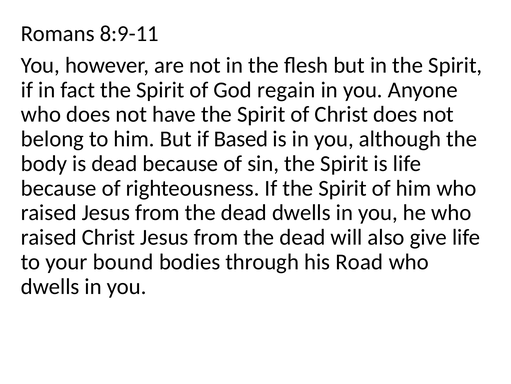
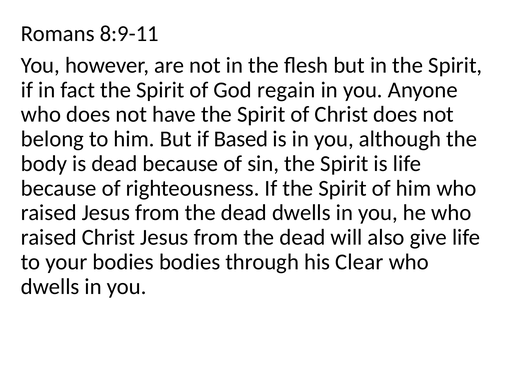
your bound: bound -> bodies (123, 261)
Road: Road -> Clear (359, 261)
